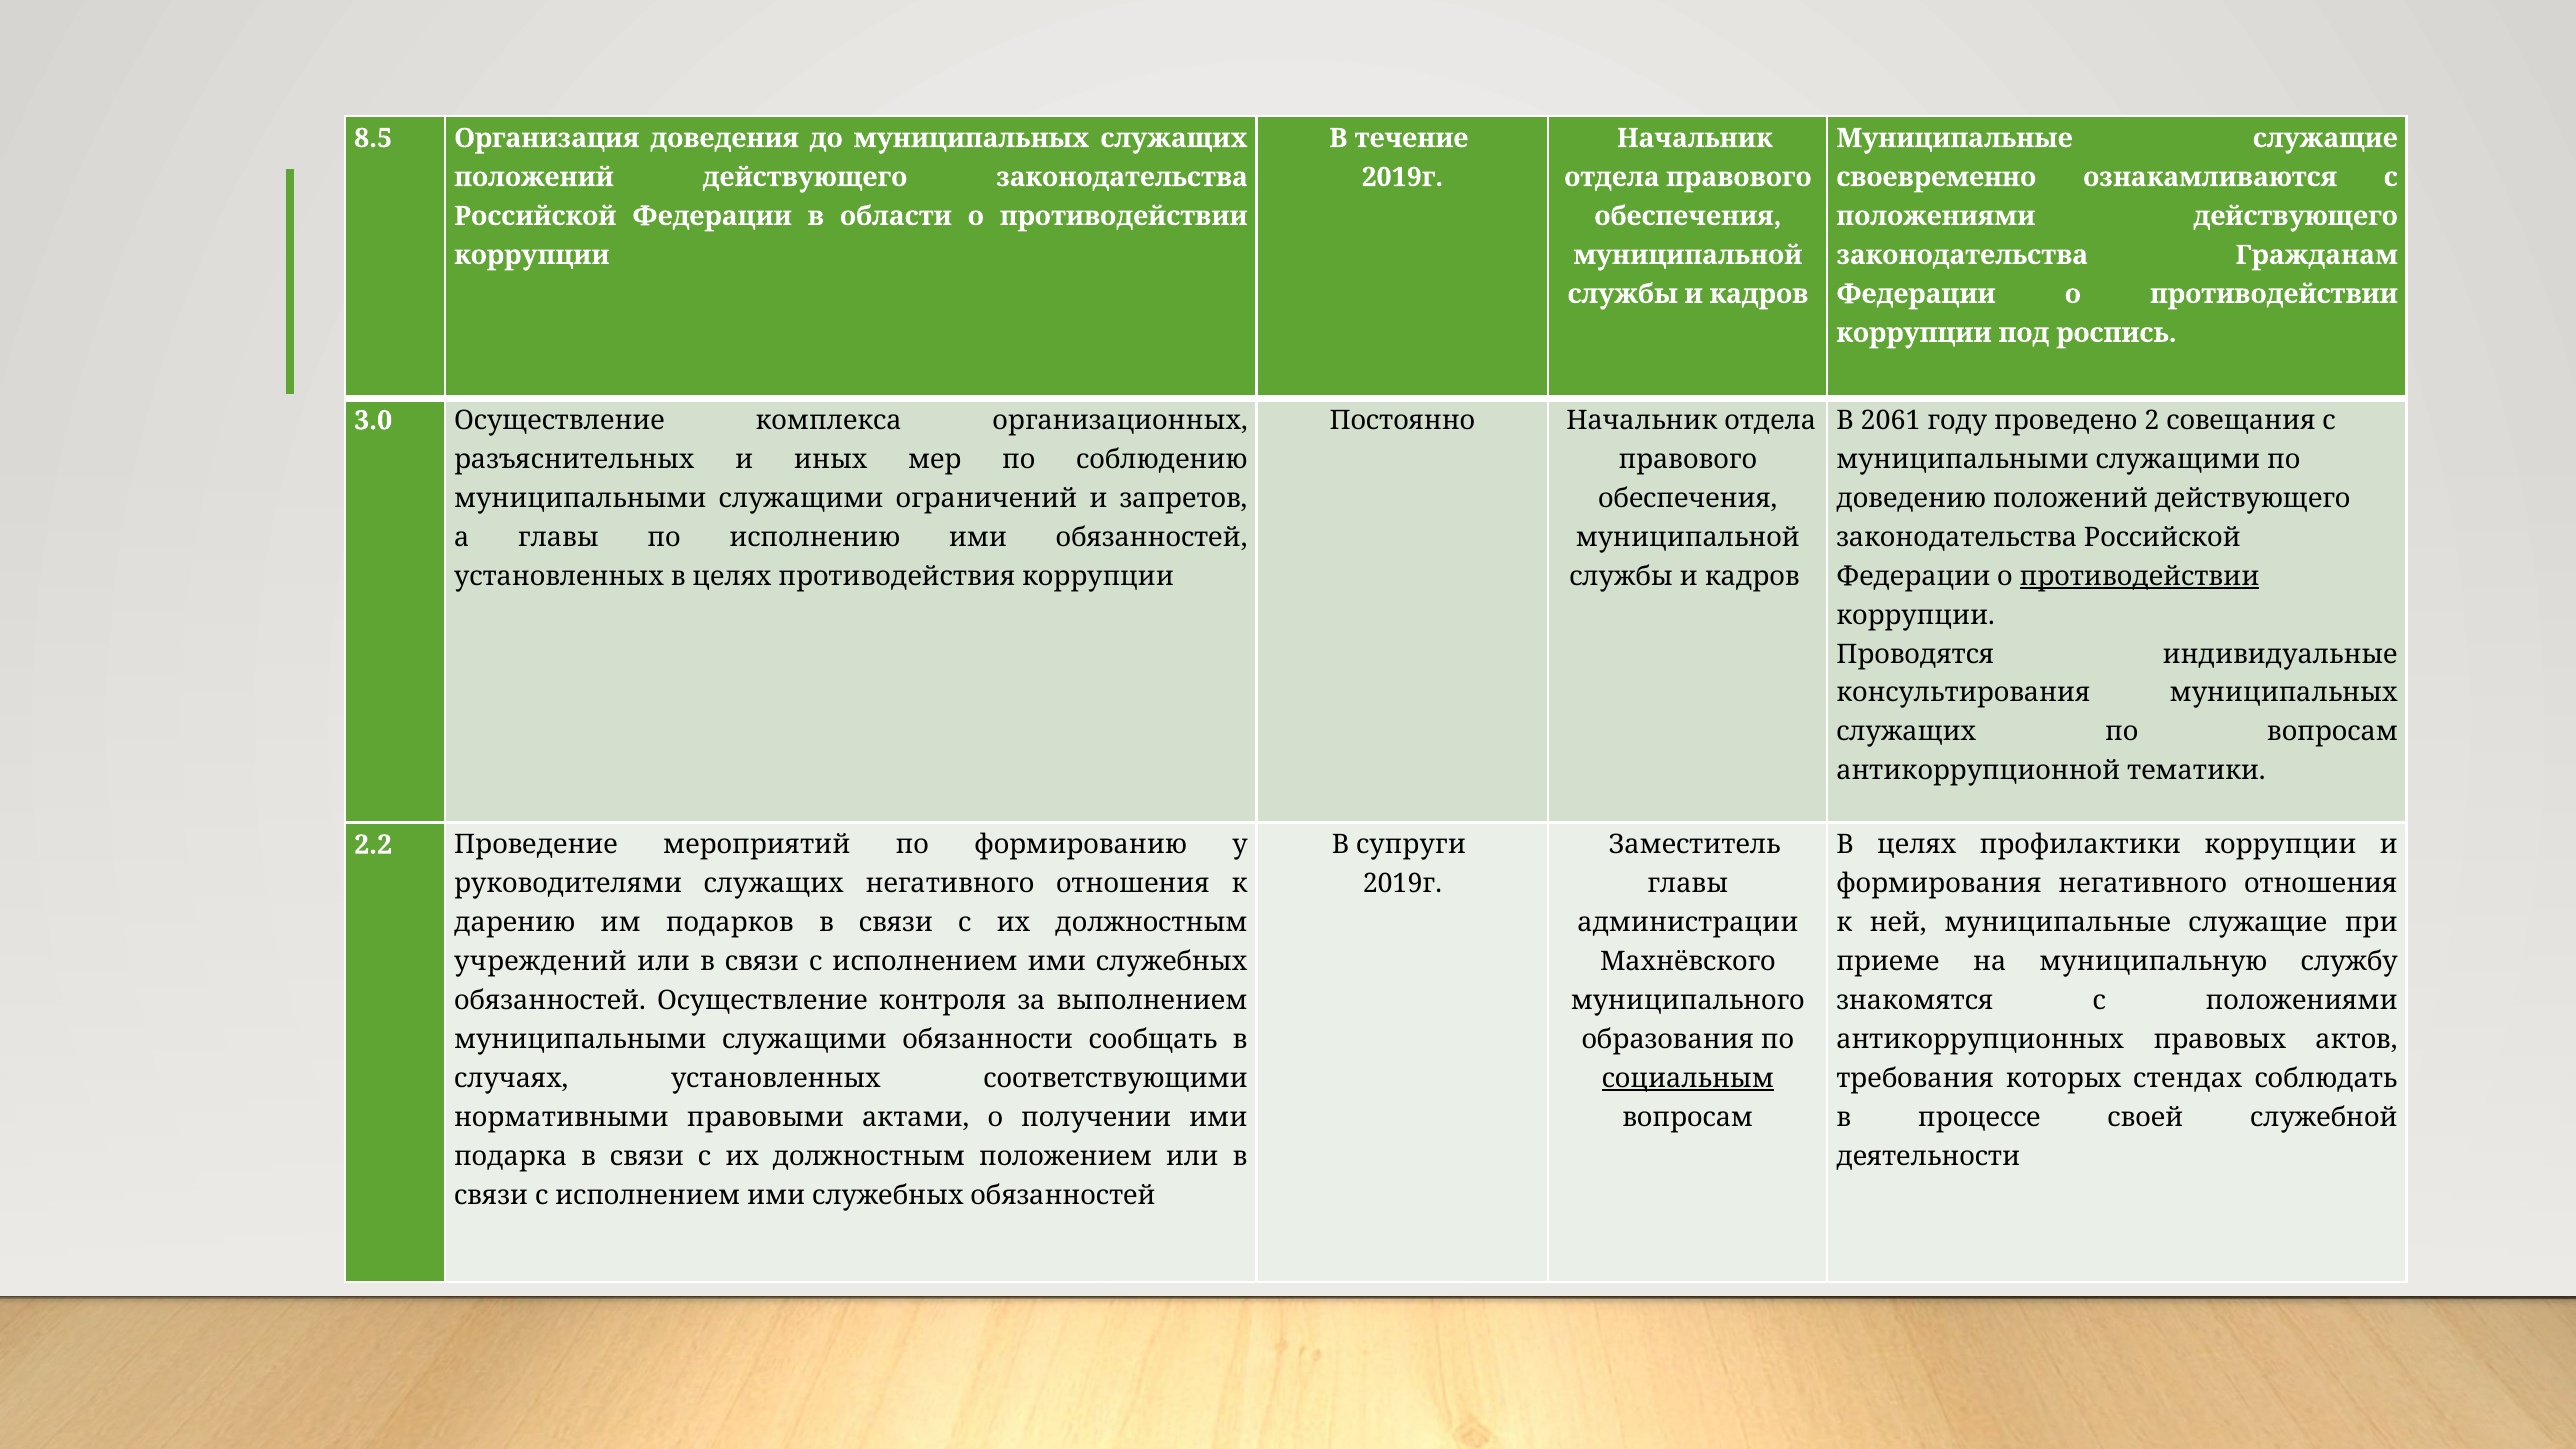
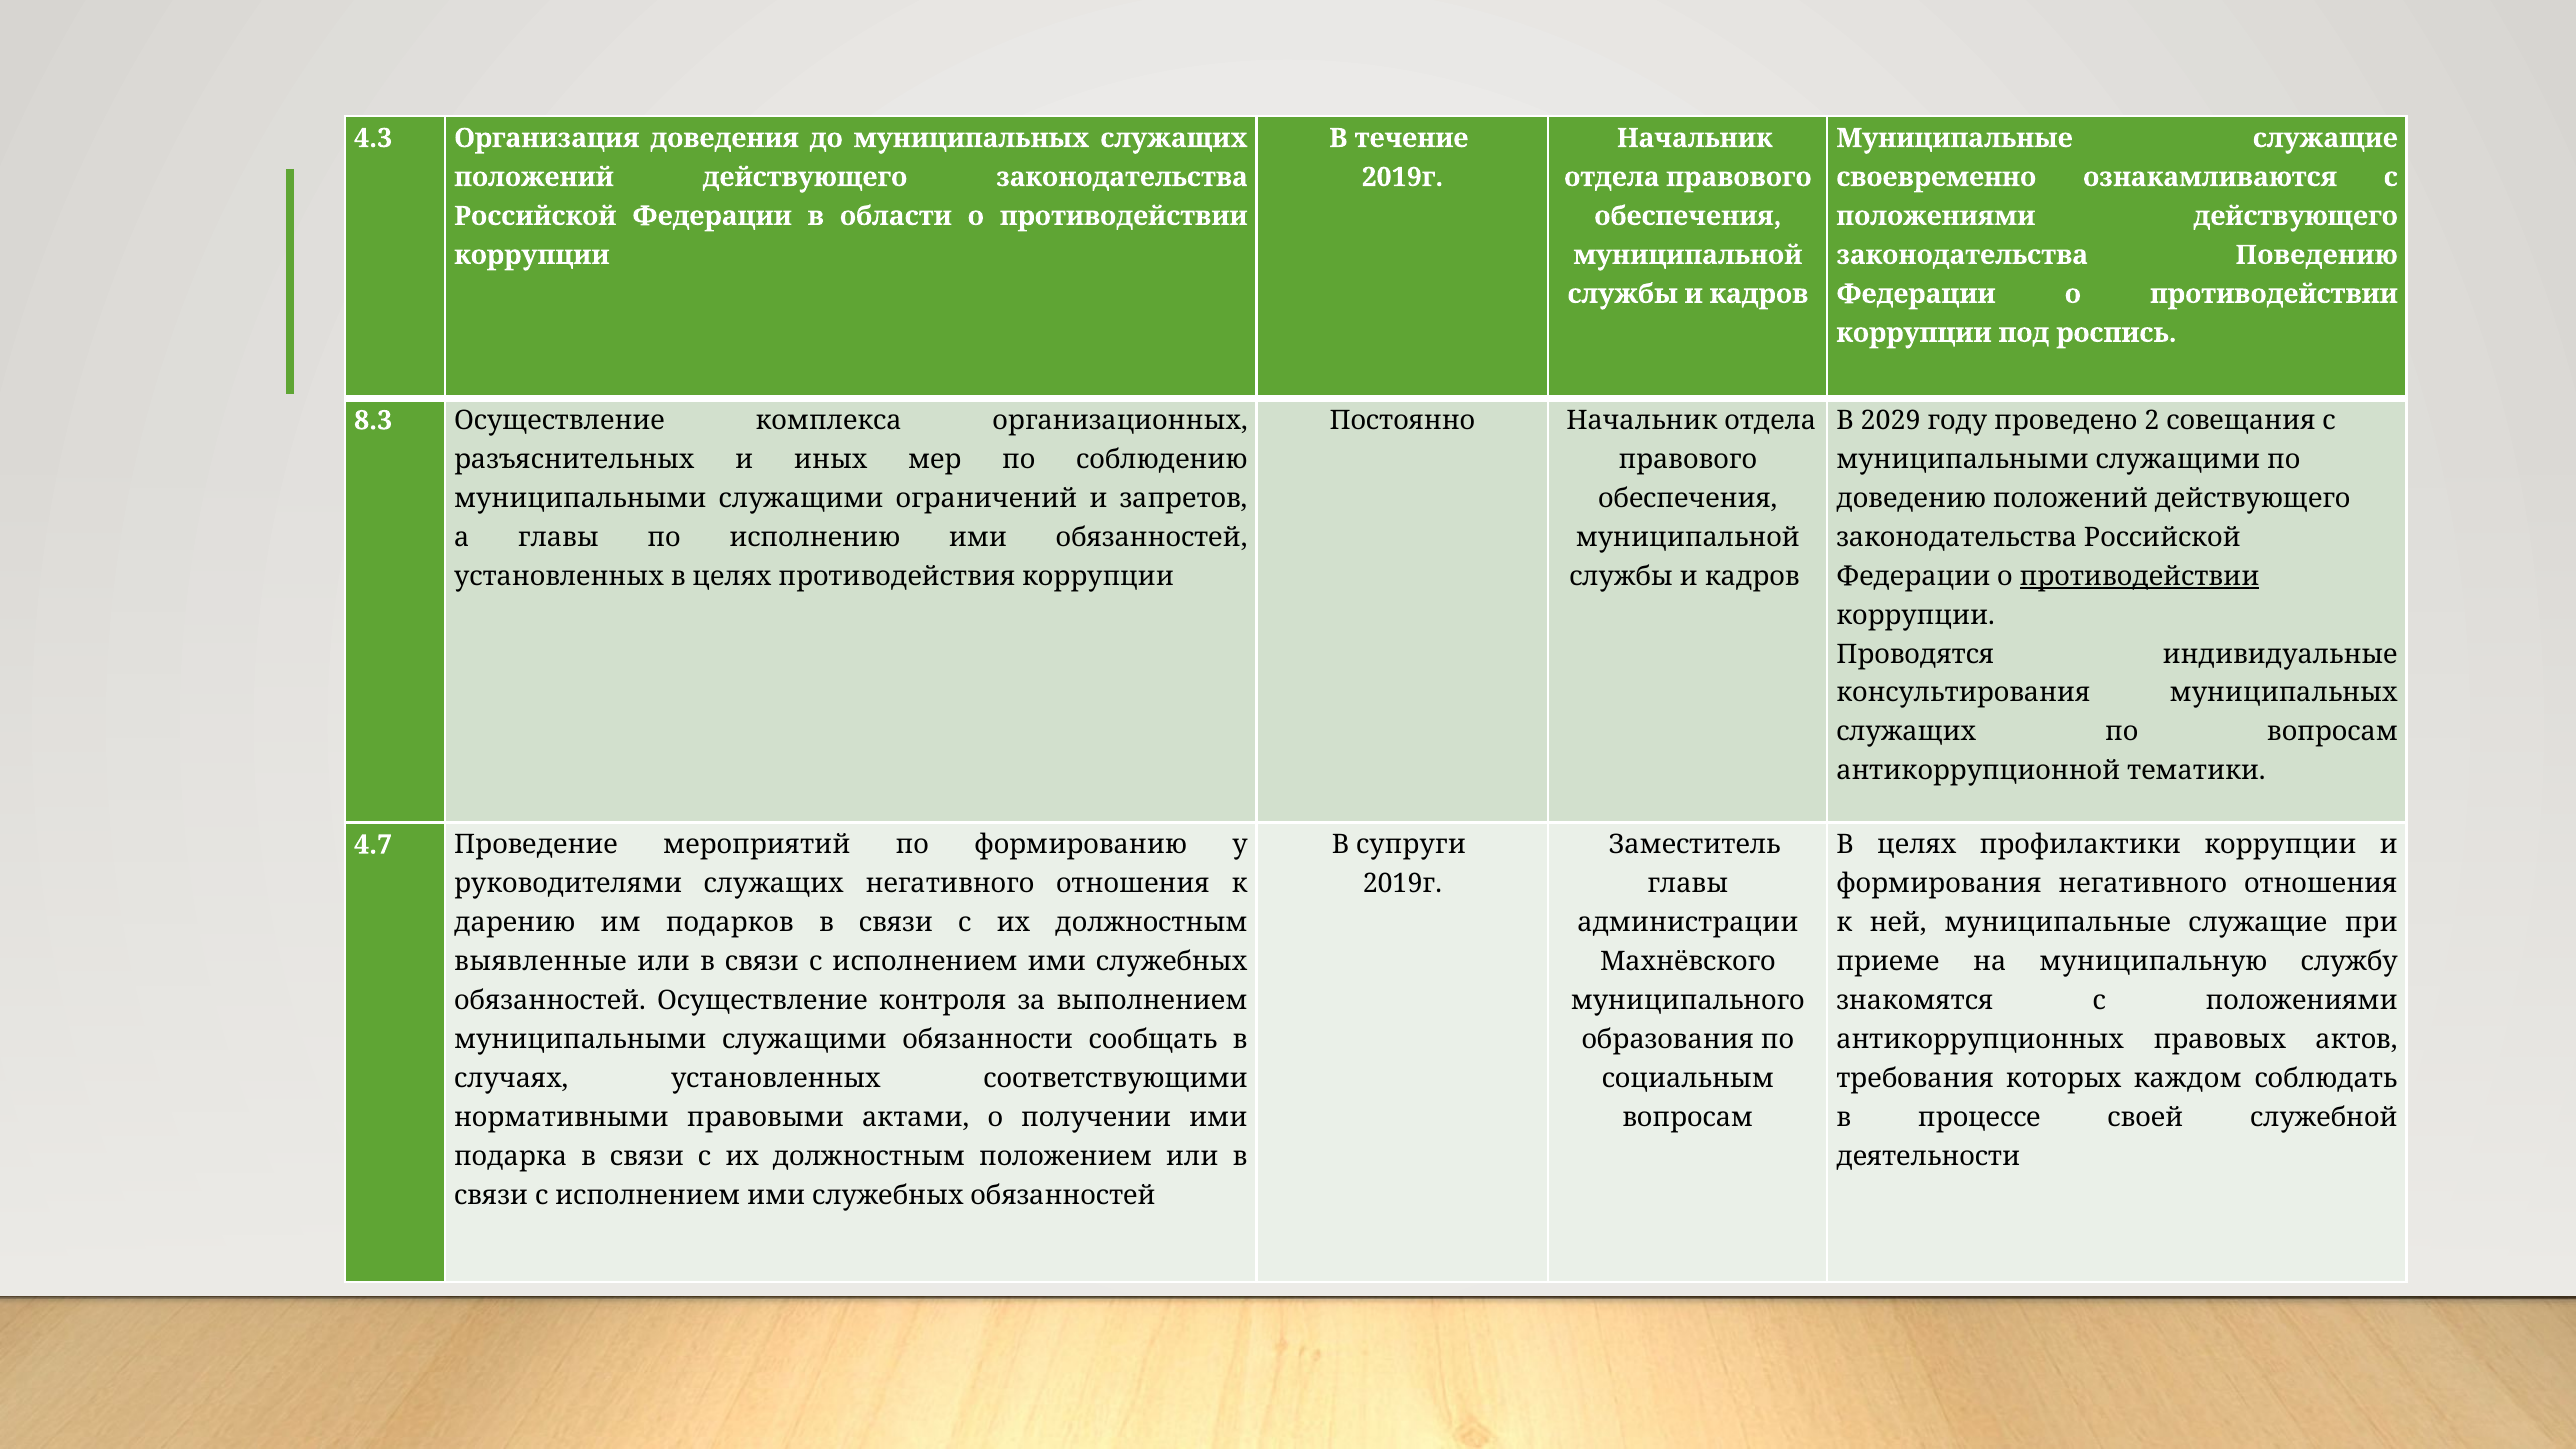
8.5: 8.5 -> 4.3 (373, 138)
Гражданам: Гражданам -> Поведению (2317, 255)
3.0: 3.0 -> 8.3 (373, 421)
2061: 2061 -> 2029 (1891, 421)
2.2: 2.2 -> 4.7 (373, 845)
учреждений: учреждений -> выявленные (541, 962)
социальным underline: present -> none (1688, 1078)
стендах: стендах -> каждом (2188, 1078)
